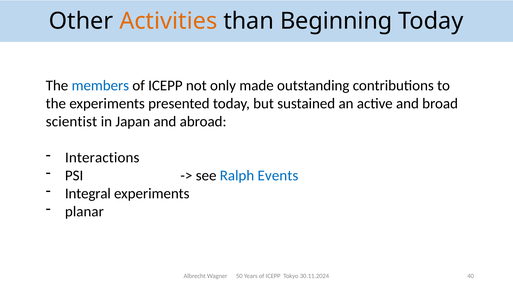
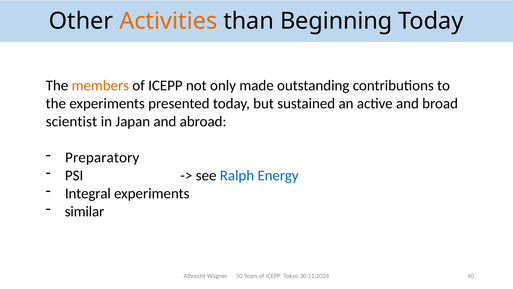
members colour: blue -> orange (100, 85)
Interactions: Interactions -> Preparatory (102, 157)
Events: Events -> Energy (278, 175)
planar: planar -> similar (84, 211)
